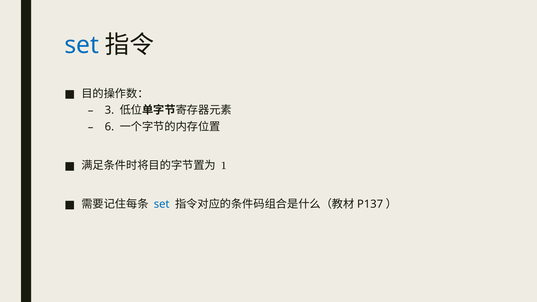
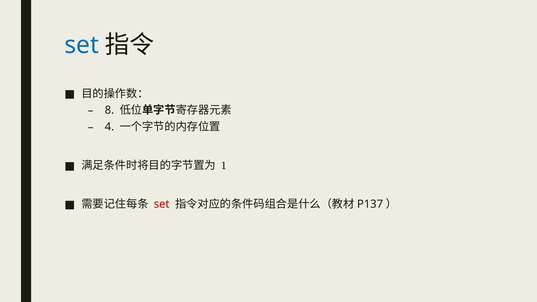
3: 3 -> 8 (109, 110)
6: 6 -> 4 (109, 127)
set colour: blue -> red (162, 204)
